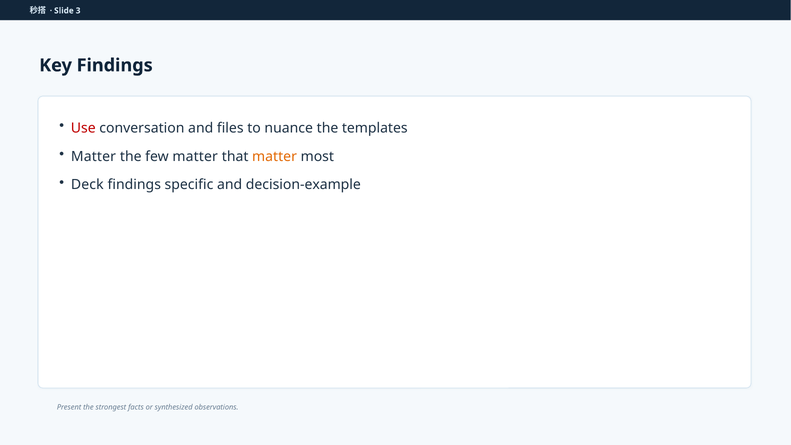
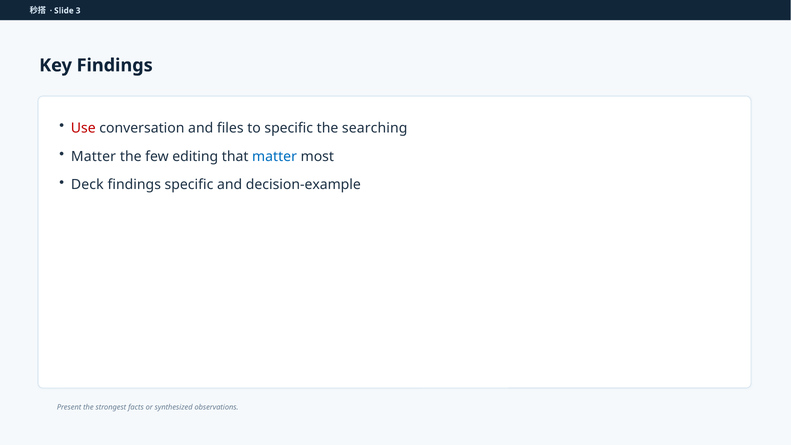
to nuance: nuance -> specific (289, 128)
templates: templates -> searching (375, 128)
few matter: matter -> editing (195, 156)
matter colour: orange -> blue (275, 156)
